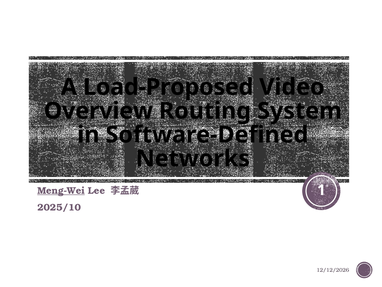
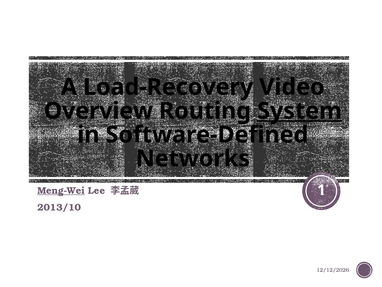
Load-Proposed: Load-Proposed -> Load-Recovery (168, 87)
System underline: none -> present (299, 111)
2025/10: 2025/10 -> 2013/10 (59, 207)
